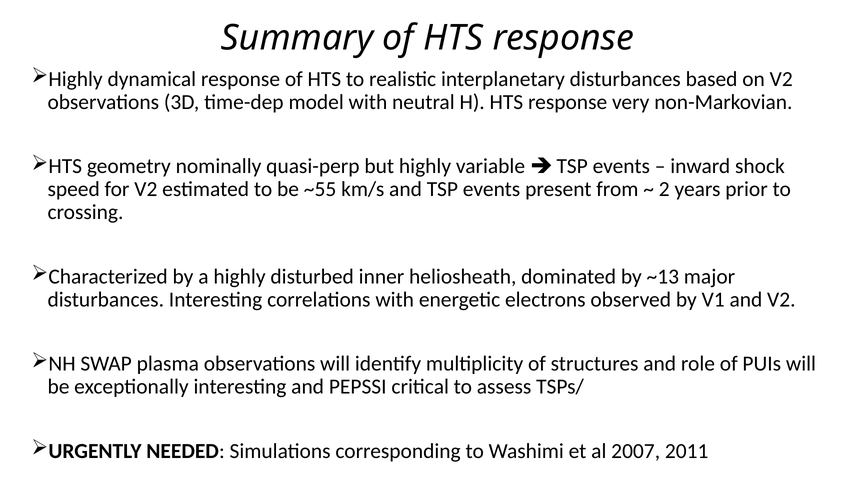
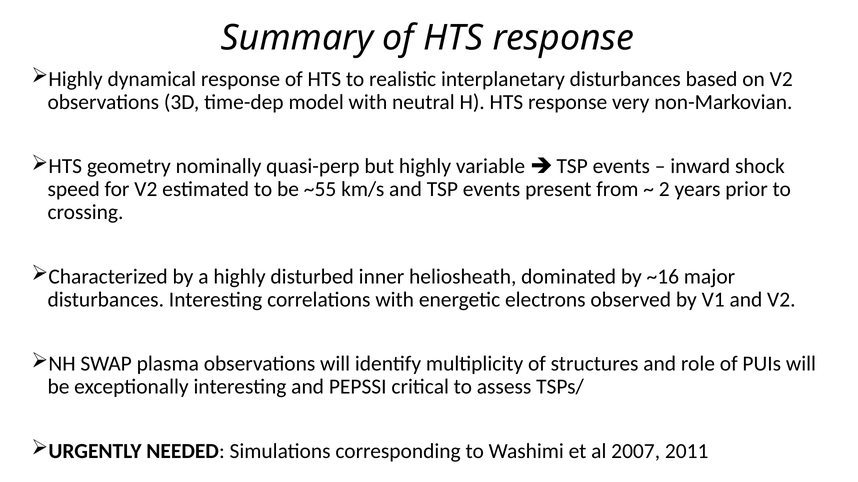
~13: ~13 -> ~16 (663, 277)
